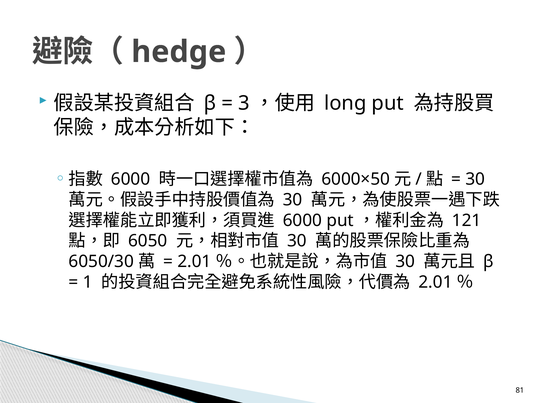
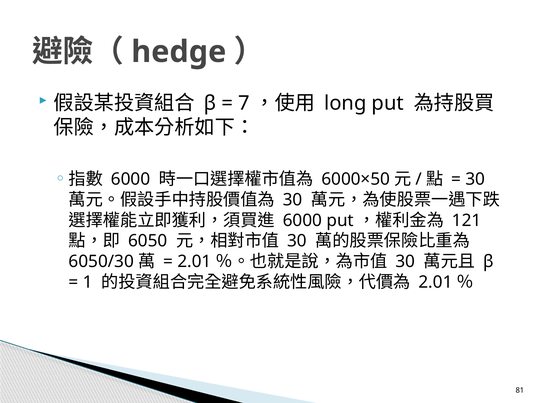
3: 3 -> 7 (244, 103)
